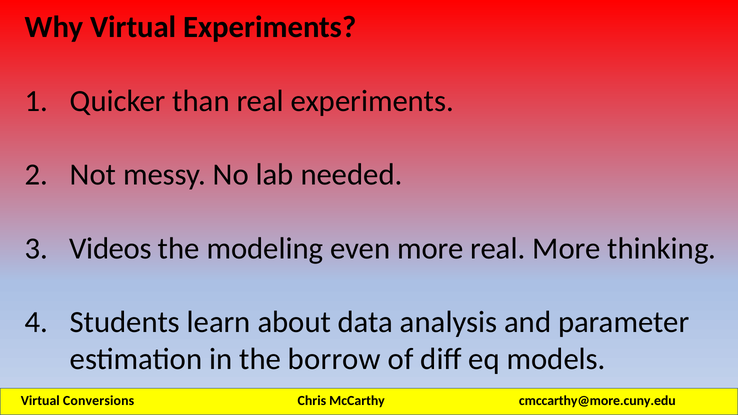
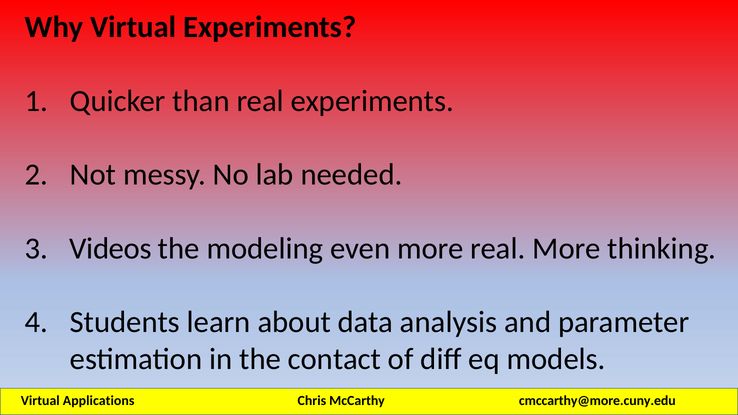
borrow: borrow -> contact (334, 359)
Conversions: Conversions -> Applications (99, 401)
